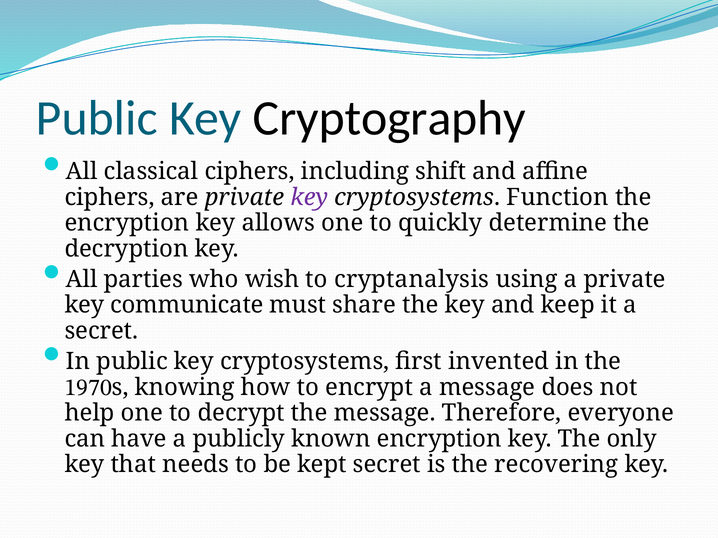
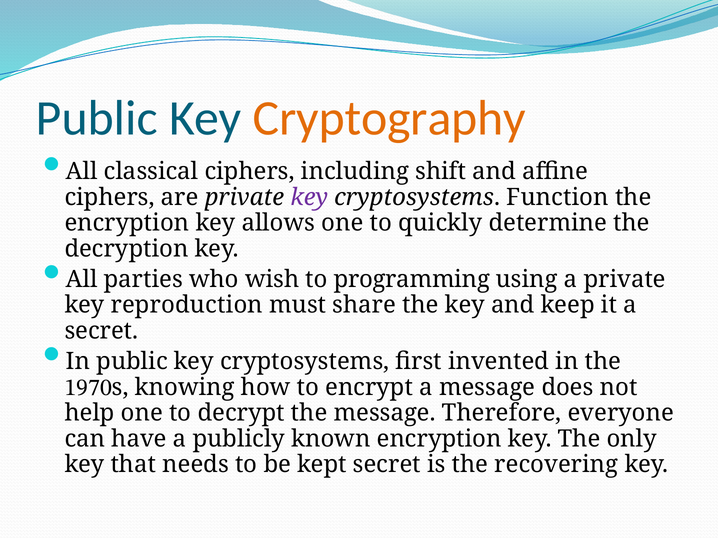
Cryptography colour: black -> orange (389, 119)
cryptanalysis: cryptanalysis -> programming (412, 280)
communicate: communicate -> reproduction (187, 305)
